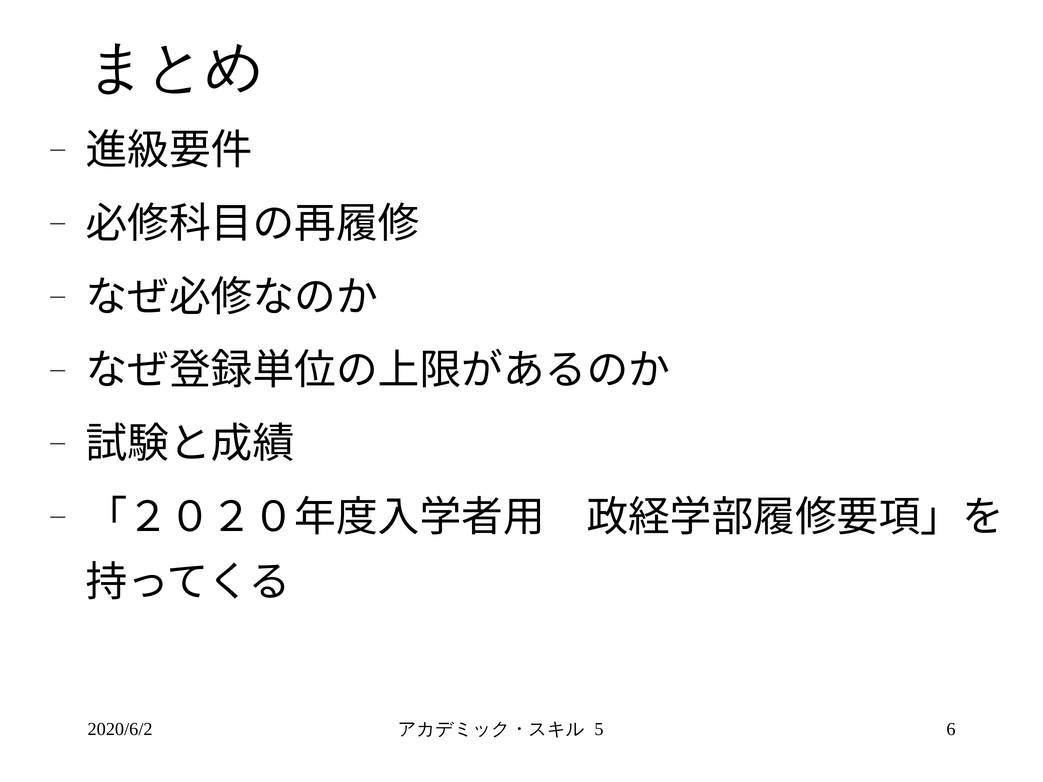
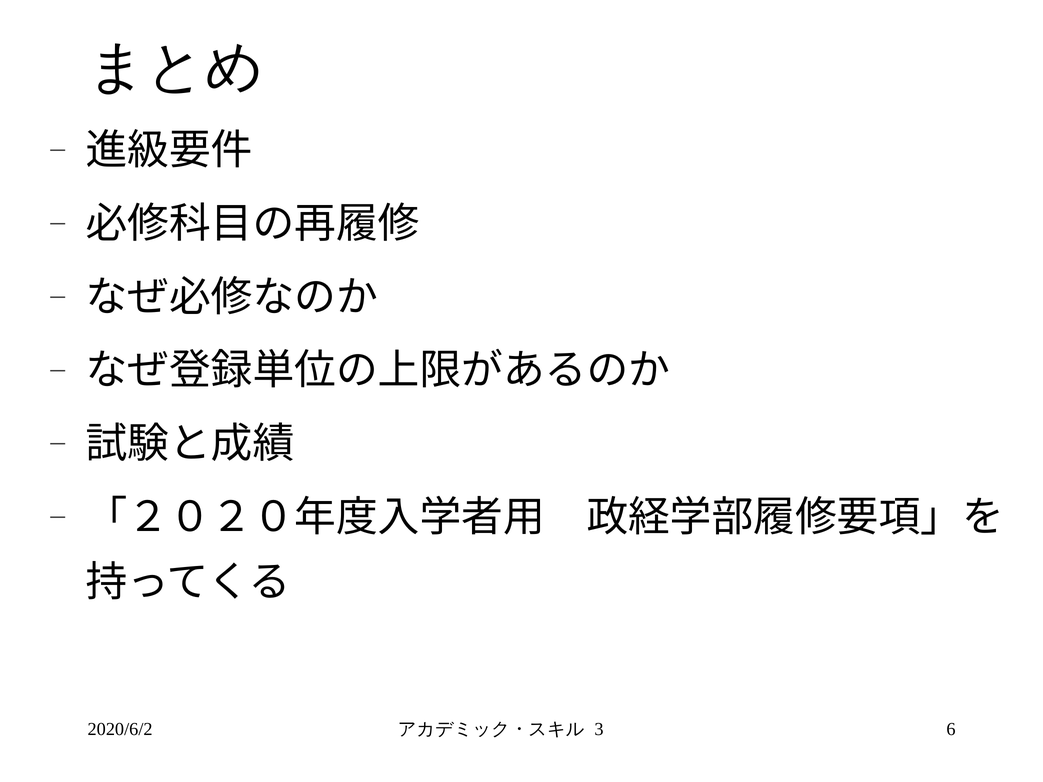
5: 5 -> 3 (599, 730)
